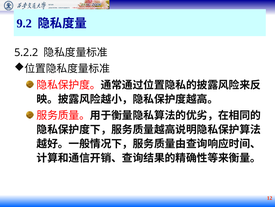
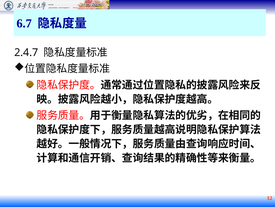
9.2: 9.2 -> 6.7 (24, 23)
5.2.2: 5.2.2 -> 2.4.7 (26, 52)
